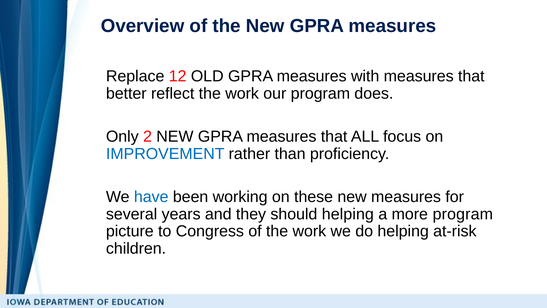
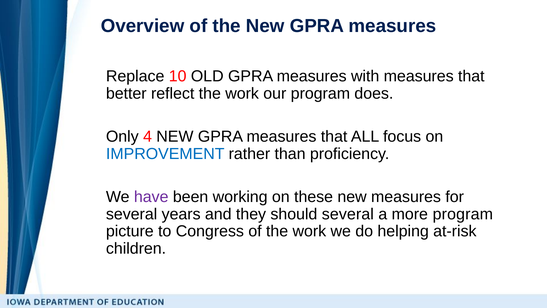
12: 12 -> 10 (178, 76)
2: 2 -> 4 (148, 136)
have colour: blue -> purple (151, 197)
should helping: helping -> several (348, 214)
